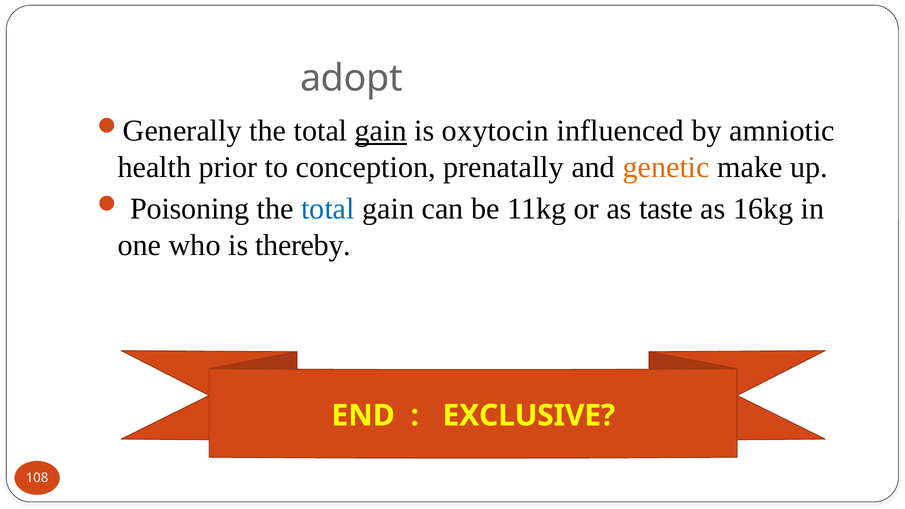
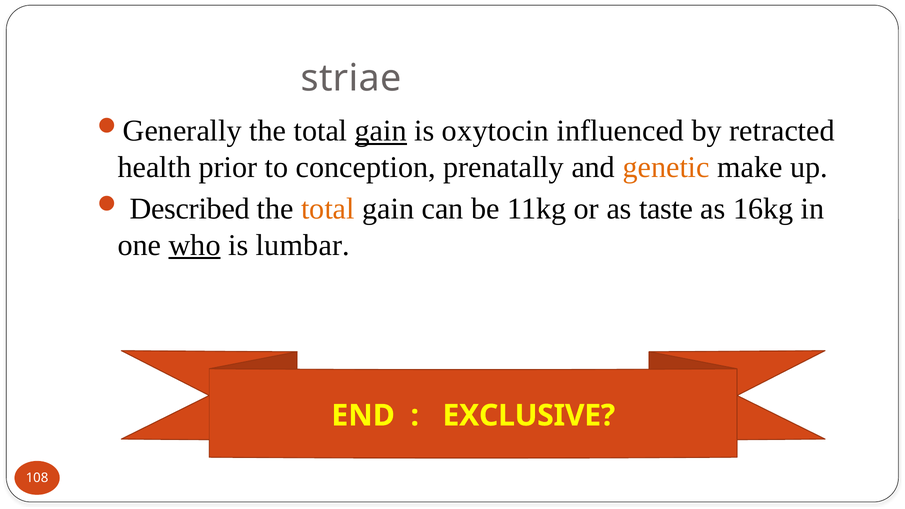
adopt: adopt -> striae (351, 78)
amniotic: amniotic -> retracted (782, 131)
Poisoning: Poisoning -> Described (190, 209)
total colour: blue -> orange (328, 209)
who underline: none -> present (195, 245)
thereby: thereby -> lumbar (303, 245)
